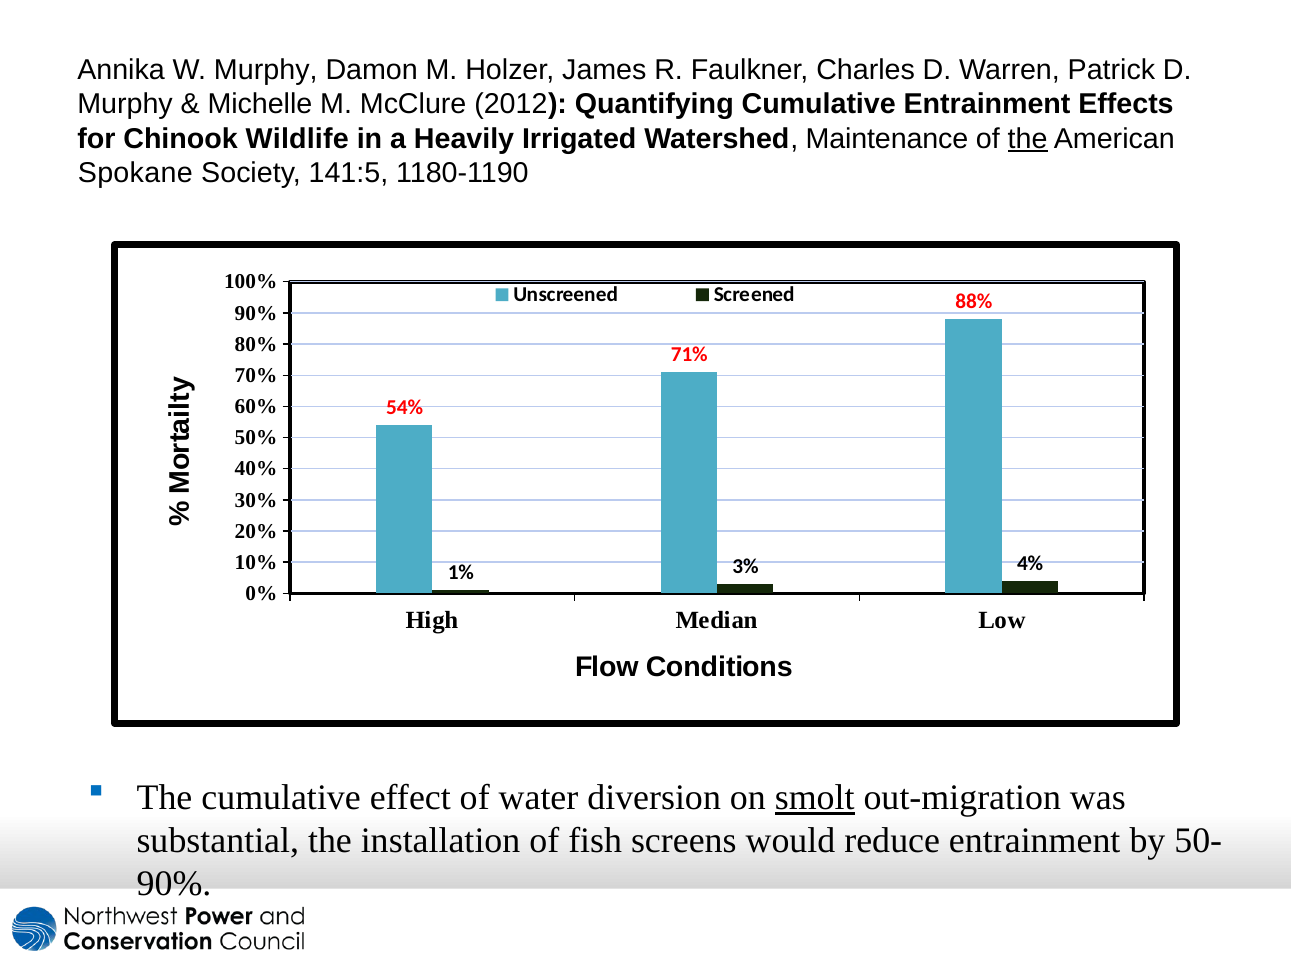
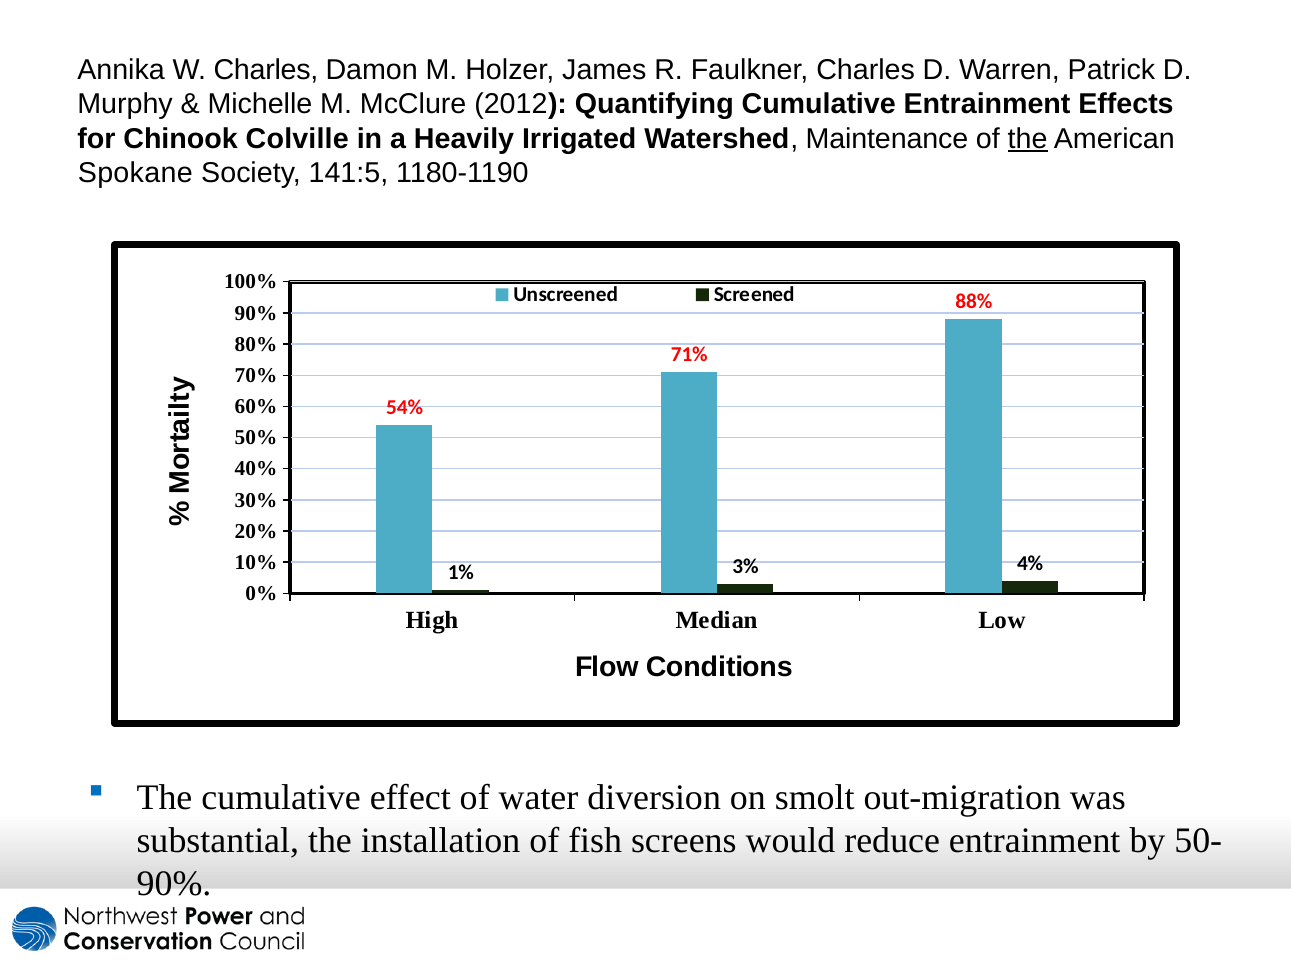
W Murphy: Murphy -> Charles (266, 70)
Wildlife: Wildlife -> Colville (297, 139)
smolt underline: present -> none (815, 798)
